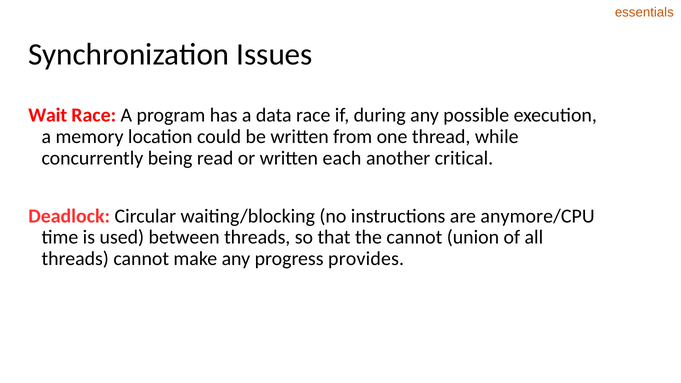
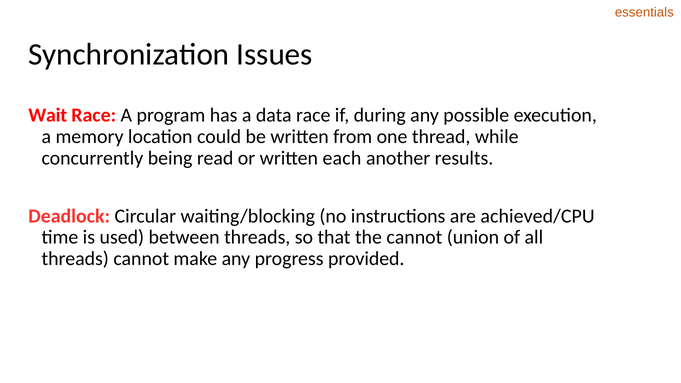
critical: critical -> results (464, 158)
anymore/CPU: anymore/CPU -> achieved/CPU (538, 216)
provides: provides -> provided (366, 259)
